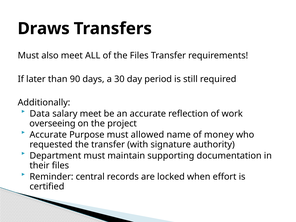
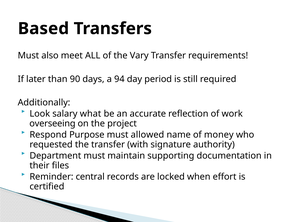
Draws: Draws -> Based (43, 29)
the Files: Files -> Vary (139, 55)
30: 30 -> 94 (119, 79)
Data: Data -> Look (40, 114)
salary meet: meet -> what (91, 114)
Accurate: Accurate -> Respond (48, 135)
